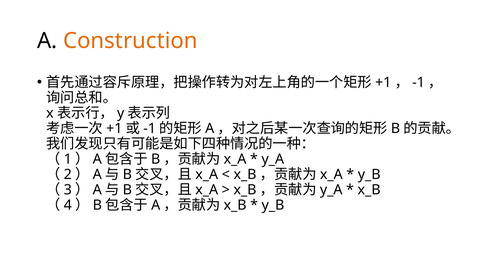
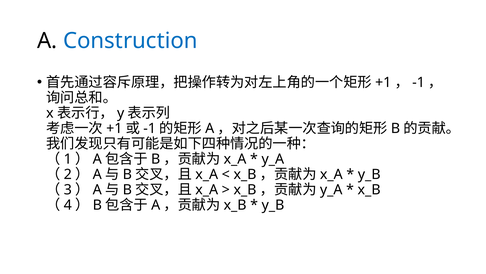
Construction colour: orange -> blue (130, 41)
